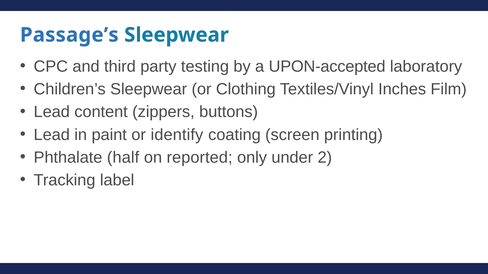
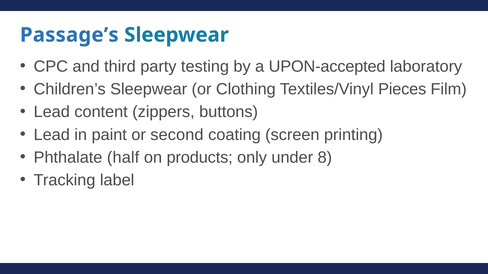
Inches: Inches -> Pieces (402, 89)
identify: identify -> second (177, 135)
reported: reported -> products (200, 158)
2: 2 -> 8 (325, 158)
